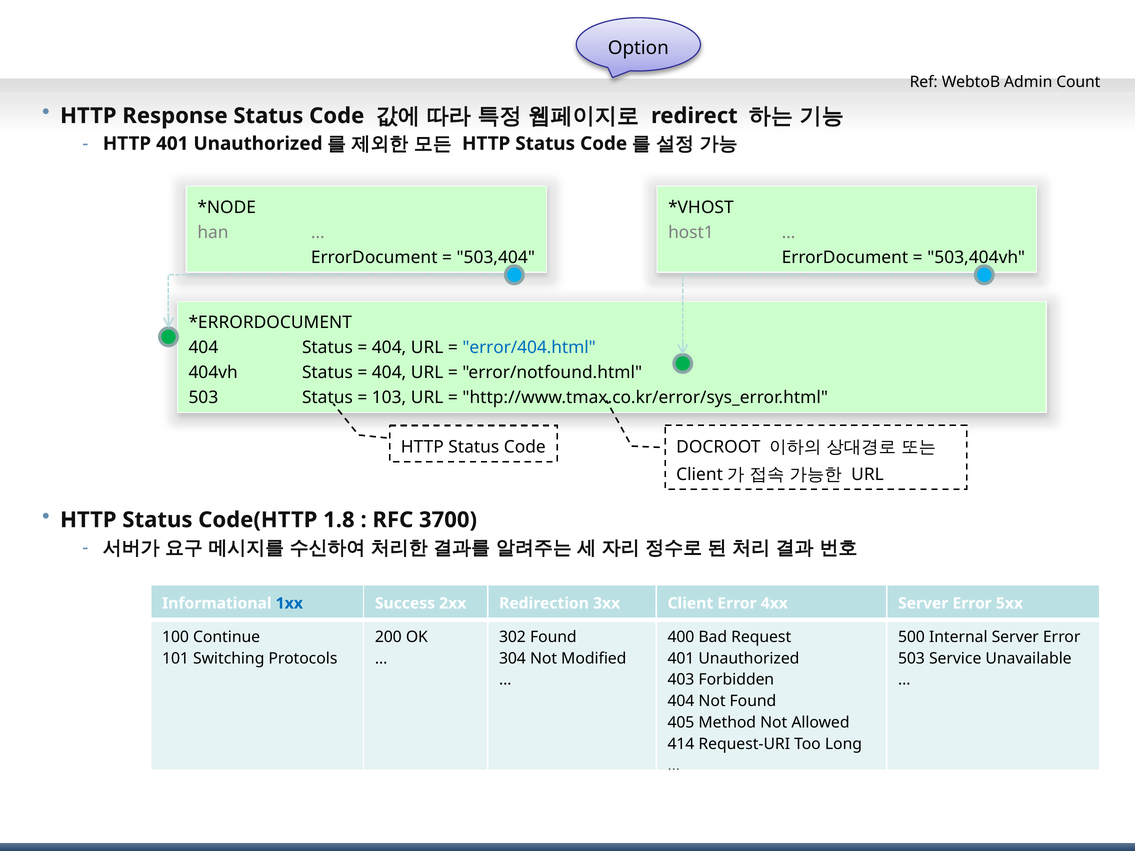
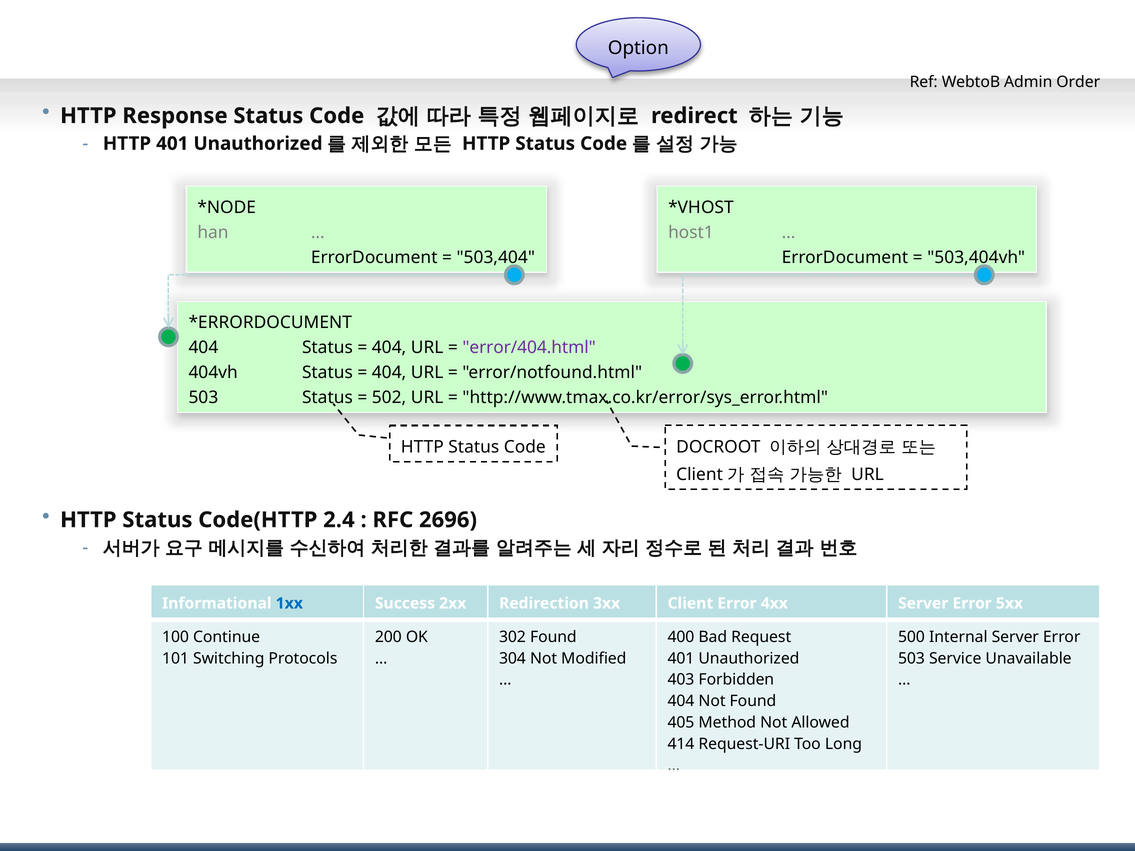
Count: Count -> Order (1078, 82)
error/404.html colour: blue -> purple (529, 348)
103: 103 -> 502 (389, 398)
1.8: 1.8 -> 2.4 (339, 520)
3700: 3700 -> 2696 (448, 520)
